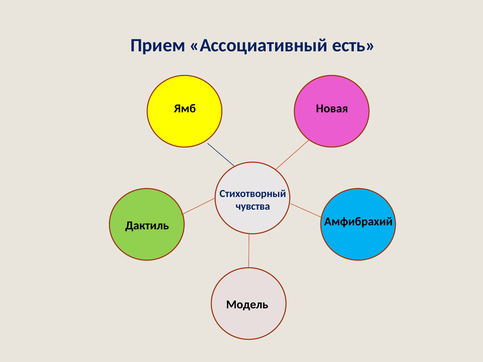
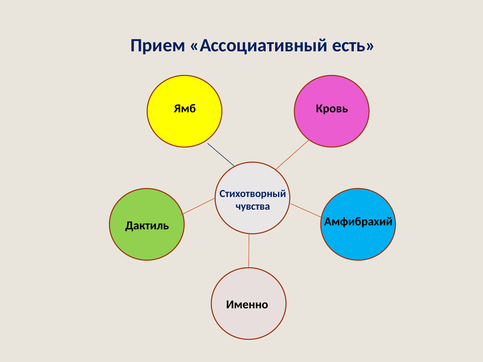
Новая: Новая -> Кровь (332, 109)
Модель: Модель -> Именно (247, 305)
